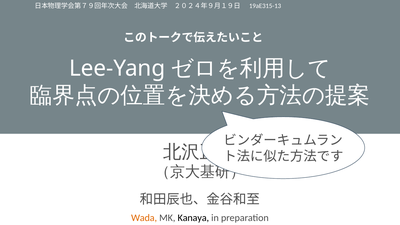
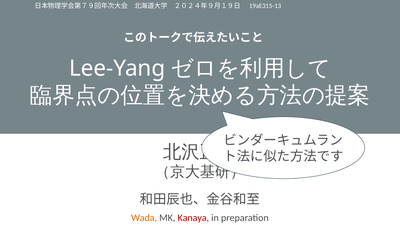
Kanaya colour: black -> red (193, 218)
